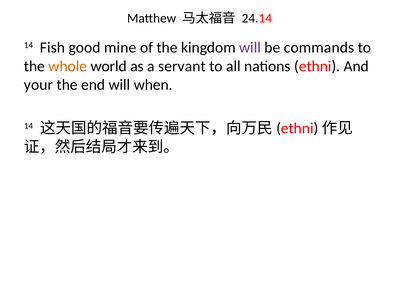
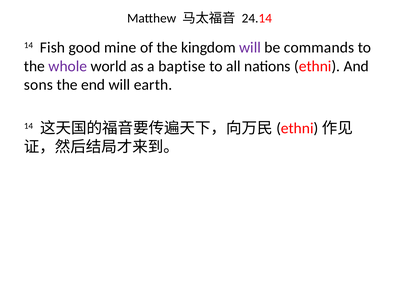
whole colour: orange -> purple (68, 66)
servant: servant -> baptise (182, 66)
your: your -> sons (38, 85)
when: when -> earth (153, 85)
